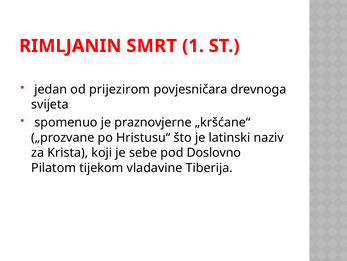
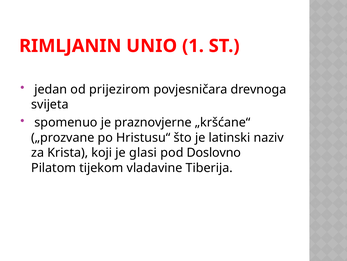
SMRT: SMRT -> UNIO (152, 46)
sebe: sebe -> glasi (143, 152)
